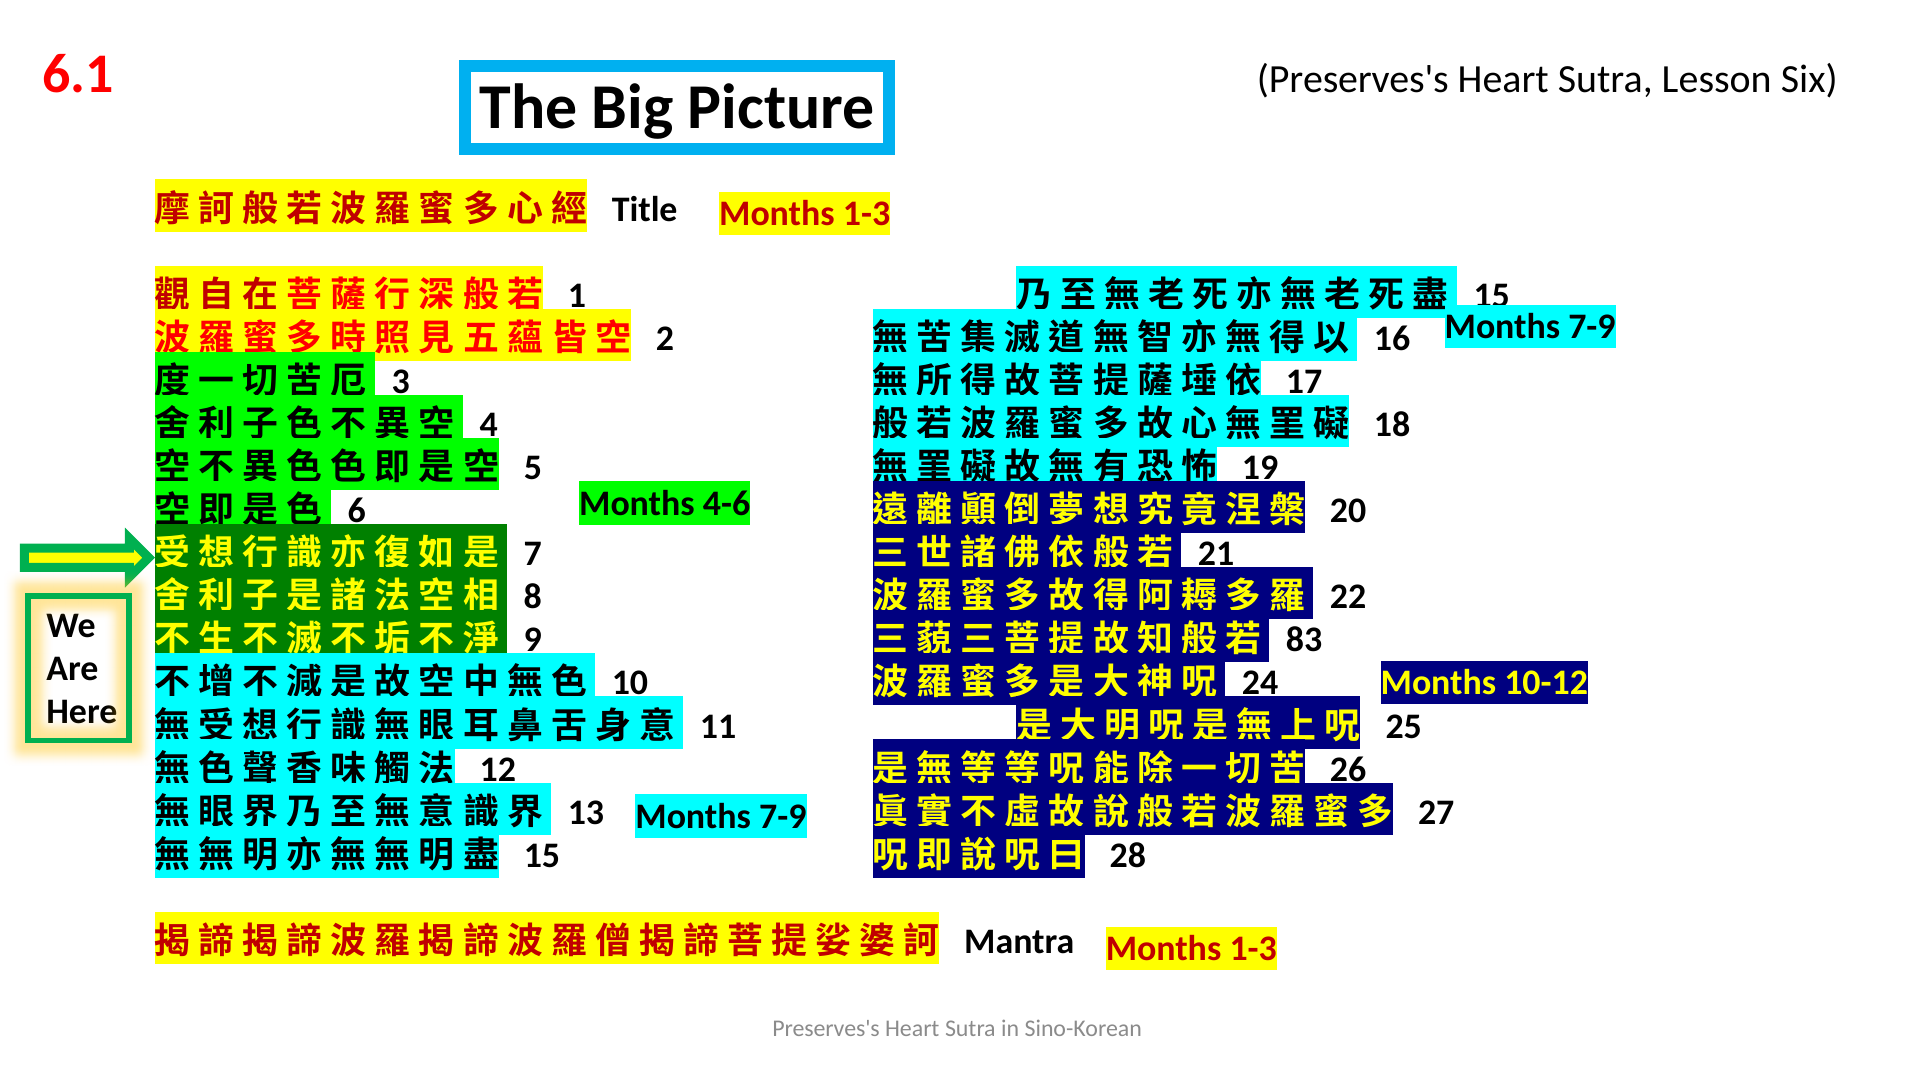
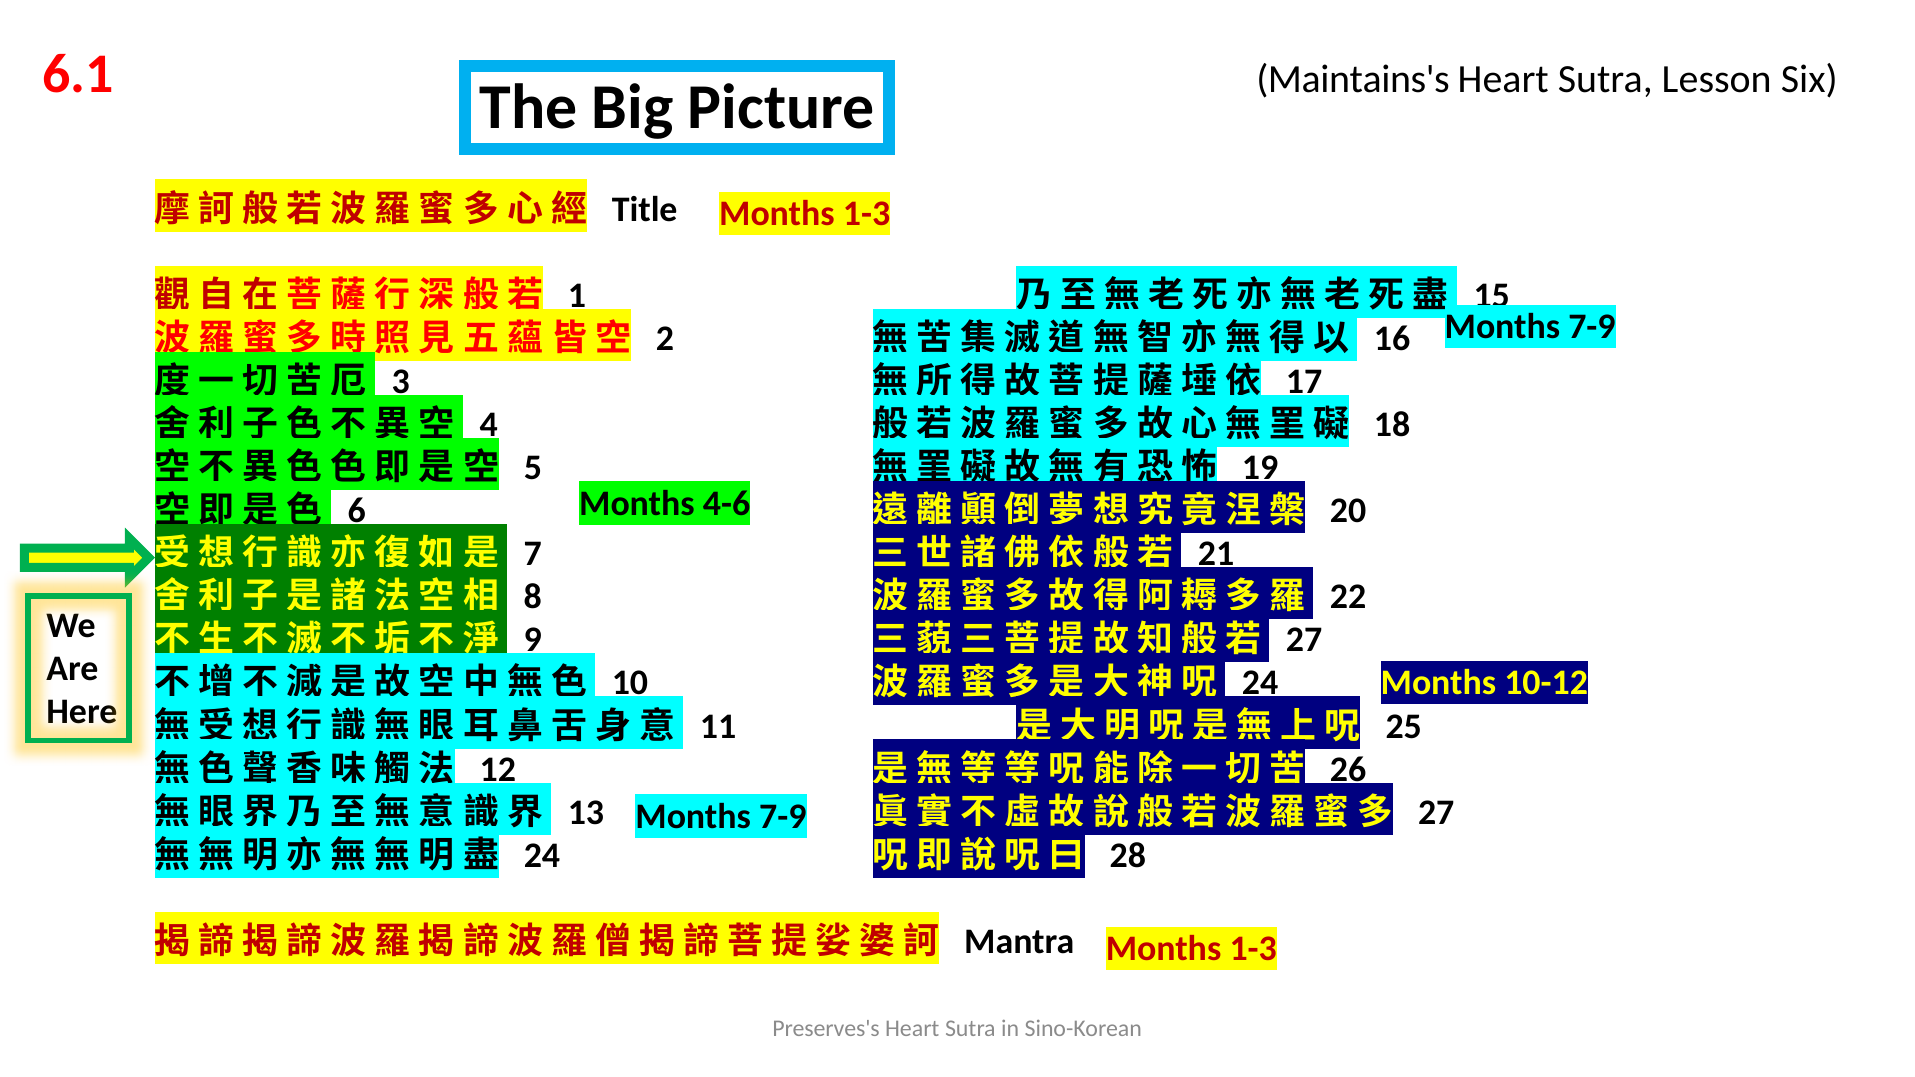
6.1 Preserves's: Preserves's -> Maintains's (1353, 80)
83: 83 -> 27 (1304, 640)
15: 15 -> 24 (542, 856)
